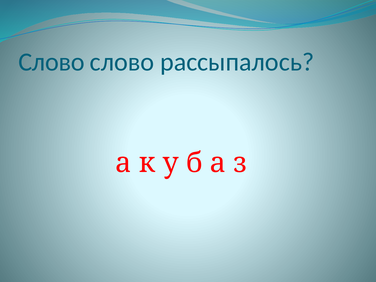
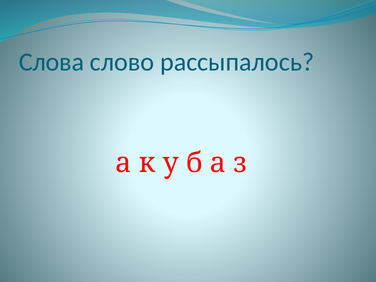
Слово: Слово -> Слова (51, 62)
